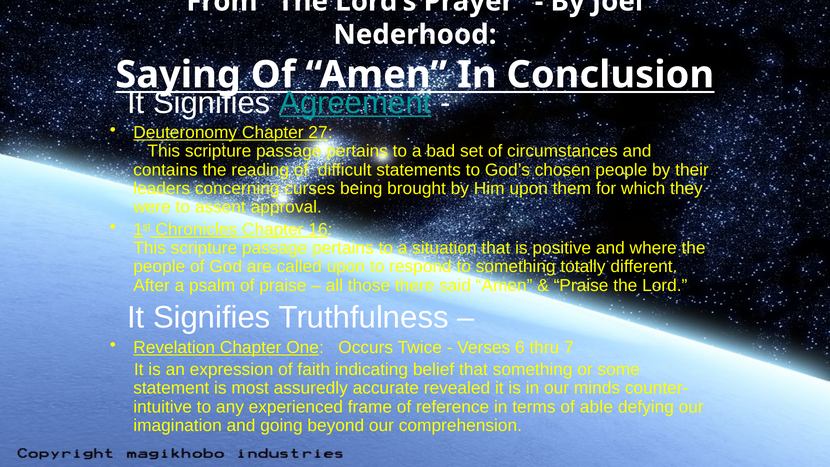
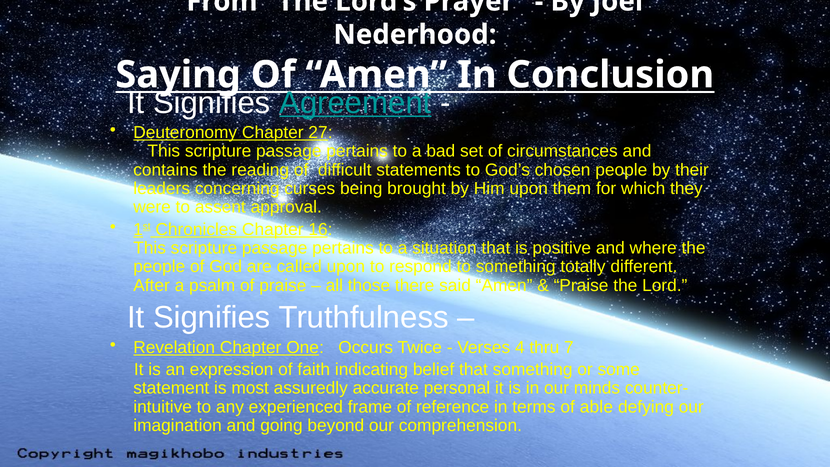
6: 6 -> 4 (520, 347)
revealed: revealed -> personal (457, 388)
